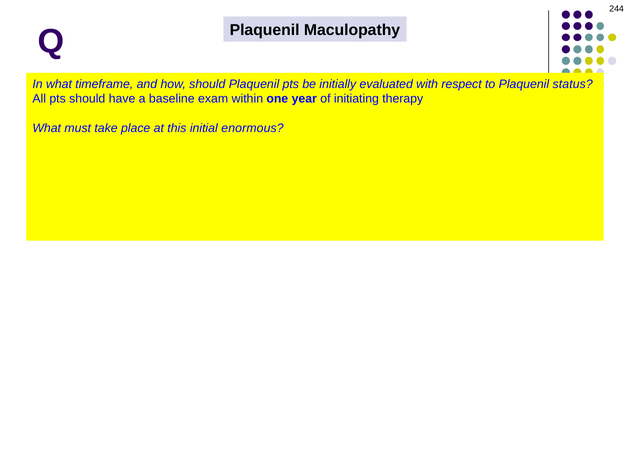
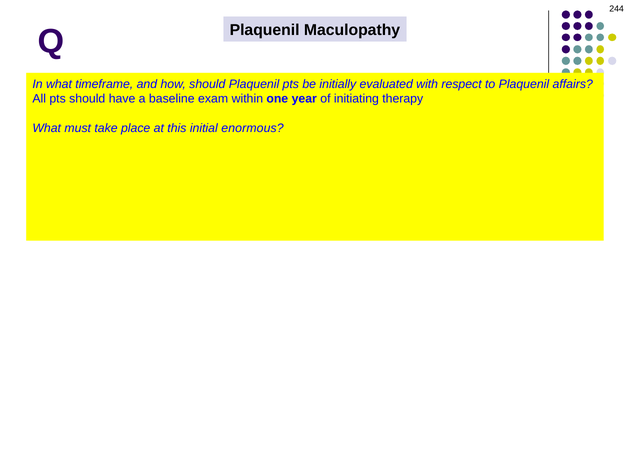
status: status -> affairs (573, 84)
